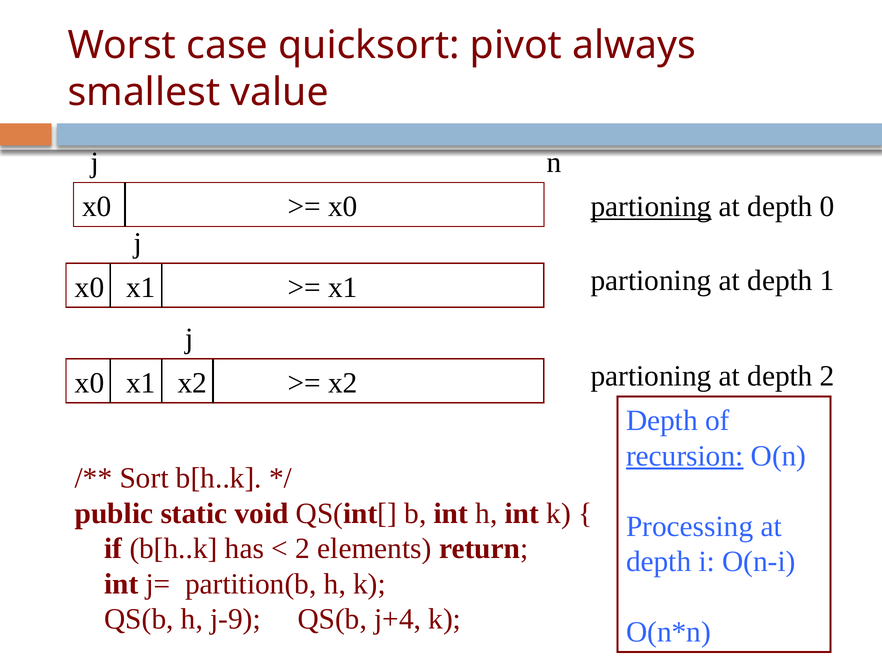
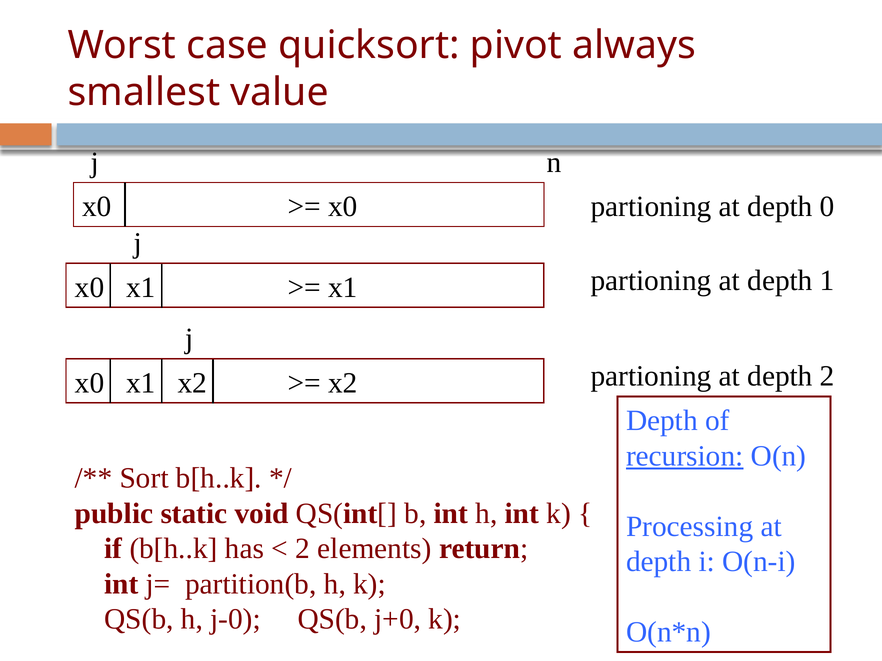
partioning underline: present -> none (651, 207)
j-9: j-9 -> j-0 (236, 620)
j+4: j+4 -> j+0 (398, 620)
